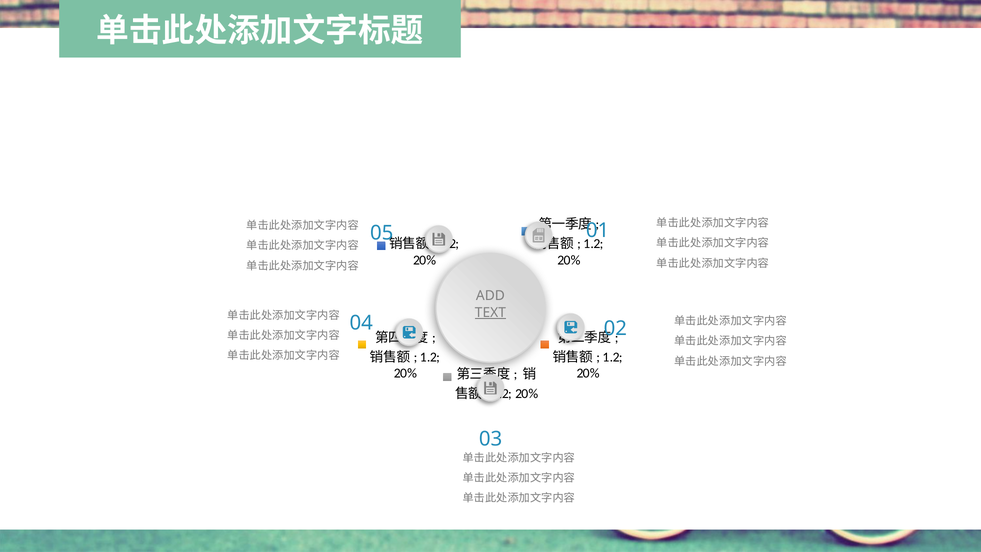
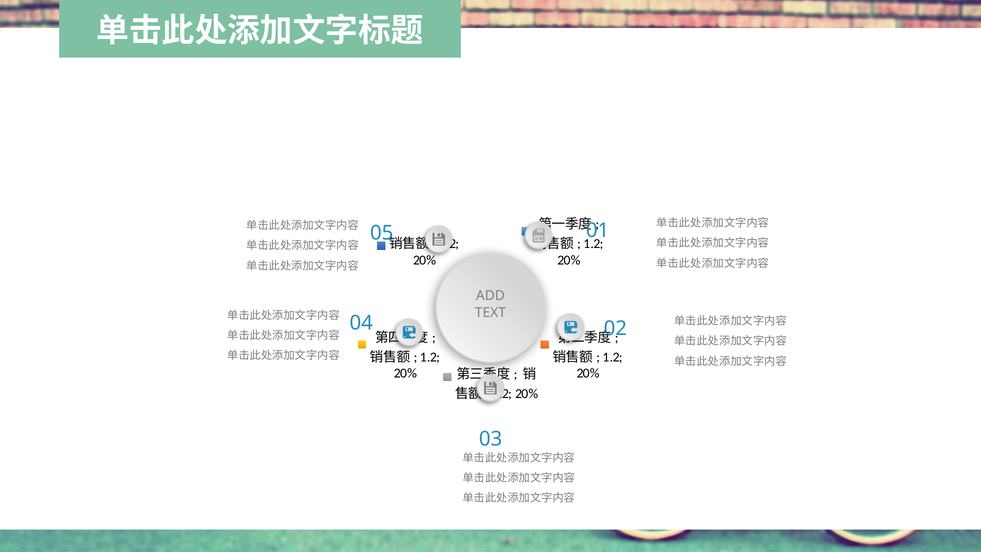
TEXT underline: present -> none (490, 312)
